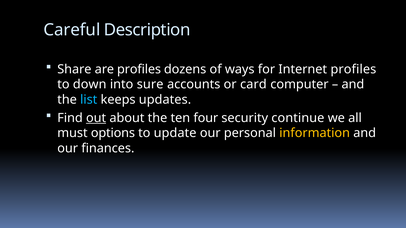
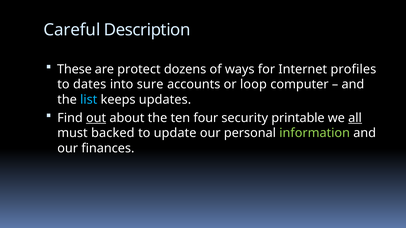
Share: Share -> These (74, 69)
are profiles: profiles -> protect (139, 69)
down: down -> dates (90, 85)
card: card -> loop (253, 85)
continue: continue -> printable (298, 118)
all underline: none -> present (355, 118)
options: options -> backed (113, 133)
information colour: yellow -> light green (315, 133)
